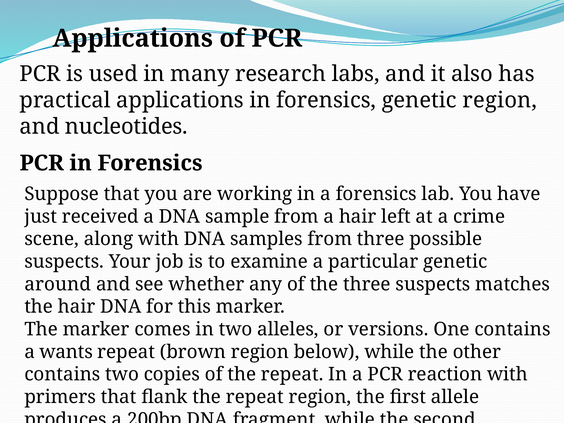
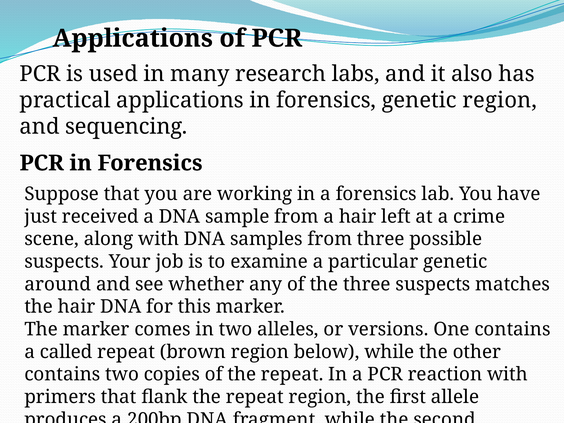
nucleotides: nucleotides -> sequencing (126, 127)
wants: wants -> called (66, 352)
